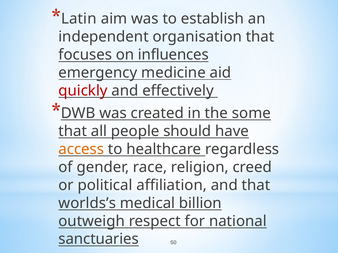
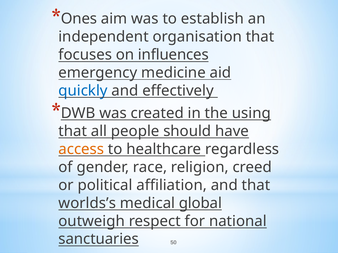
Latin: Latin -> Ones (79, 19)
quickly colour: red -> blue (83, 91)
some: some -> using (251, 113)
billion: billion -> global (200, 203)
